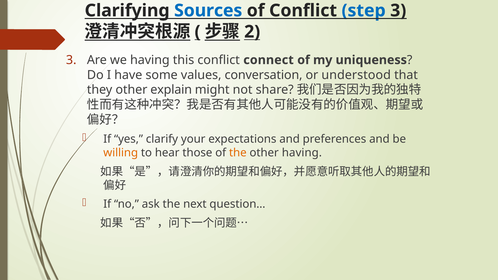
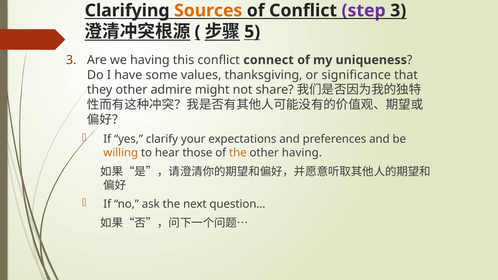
Sources colour: blue -> orange (208, 11)
step colour: blue -> purple (364, 11)
2: 2 -> 5 (252, 32)
conversation: conversation -> thanksgiving (264, 75)
understood: understood -> significance (356, 75)
explain: explain -> admire (171, 90)
